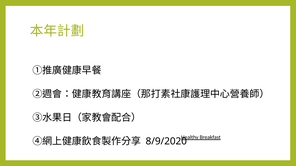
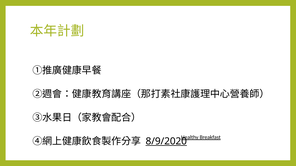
8/9/2020 underline: none -> present (166, 142)
